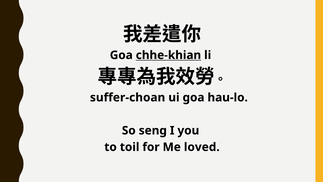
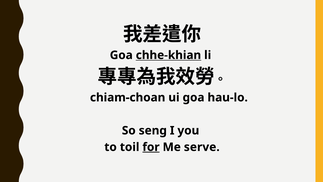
suffer-choan: suffer-choan -> chiam-choan (128, 97)
for underline: none -> present (151, 147)
loved: loved -> serve (202, 147)
